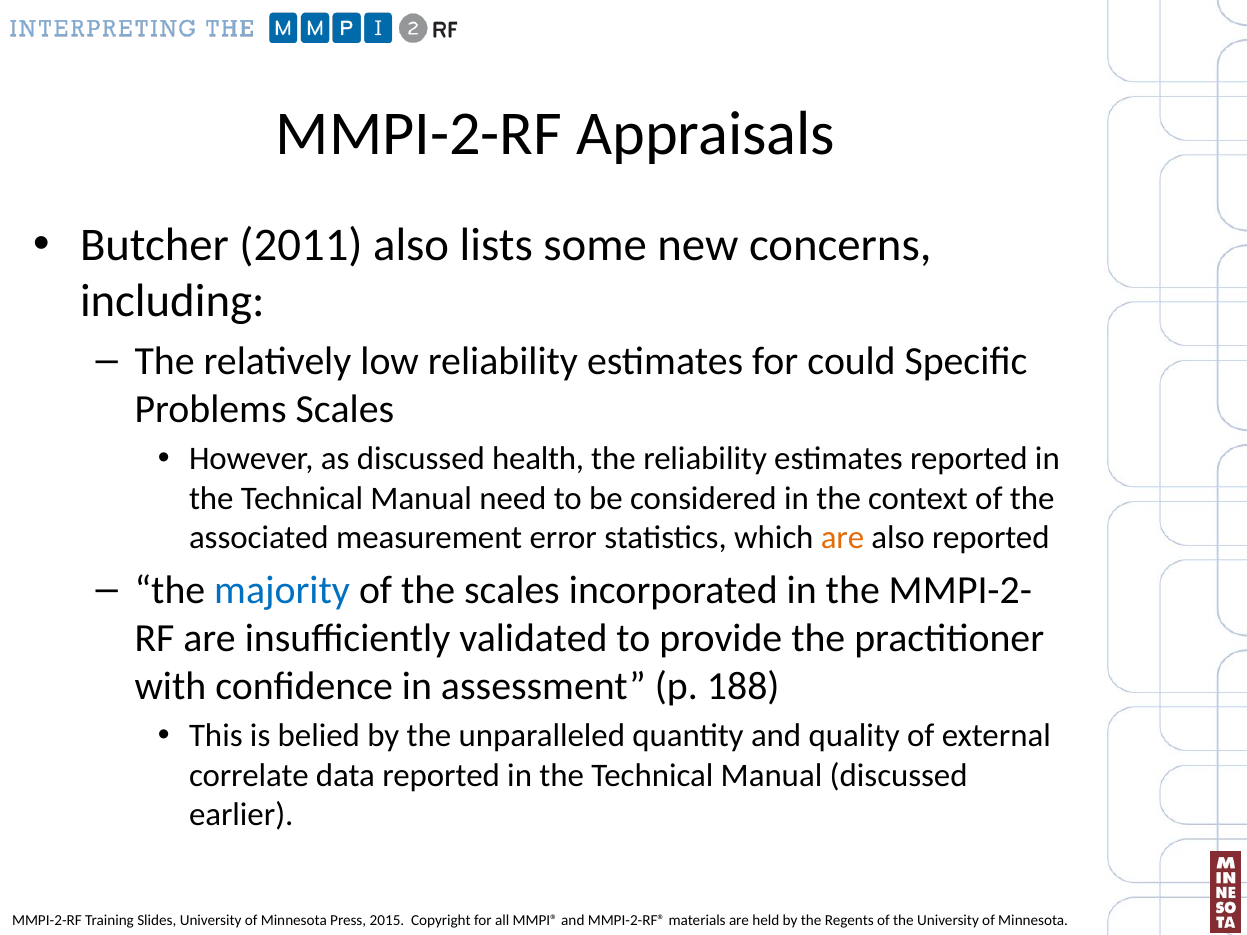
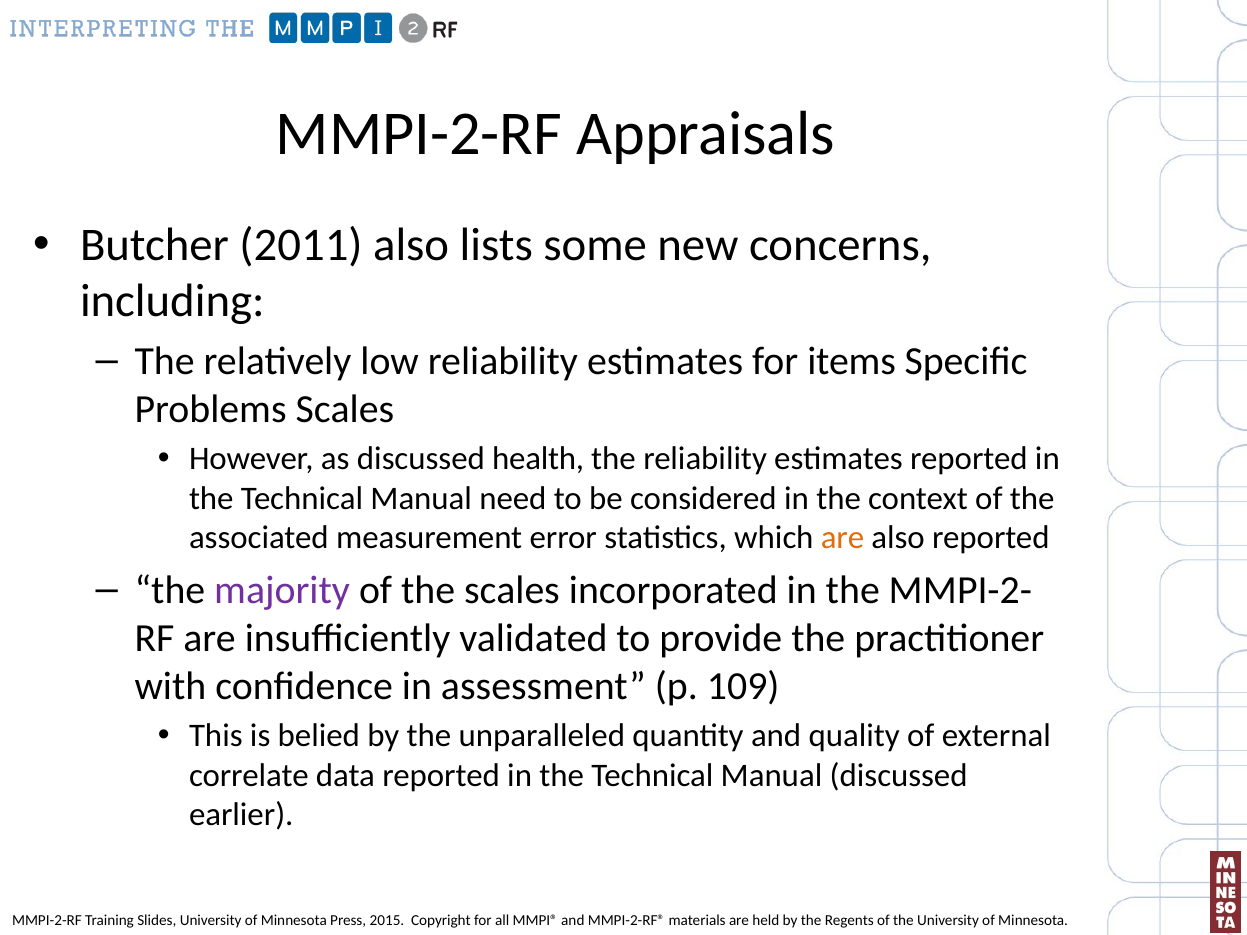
could: could -> items (852, 361)
majority colour: blue -> purple (282, 591)
188: 188 -> 109 (743, 686)
